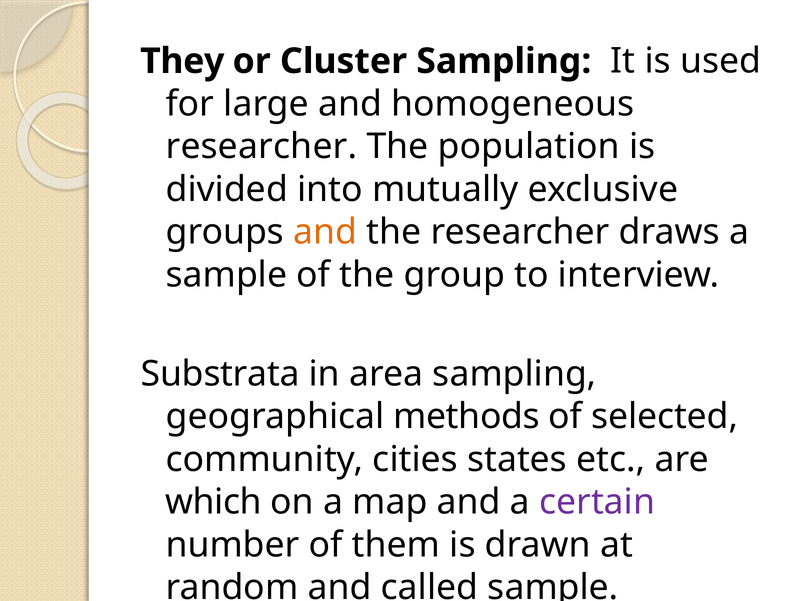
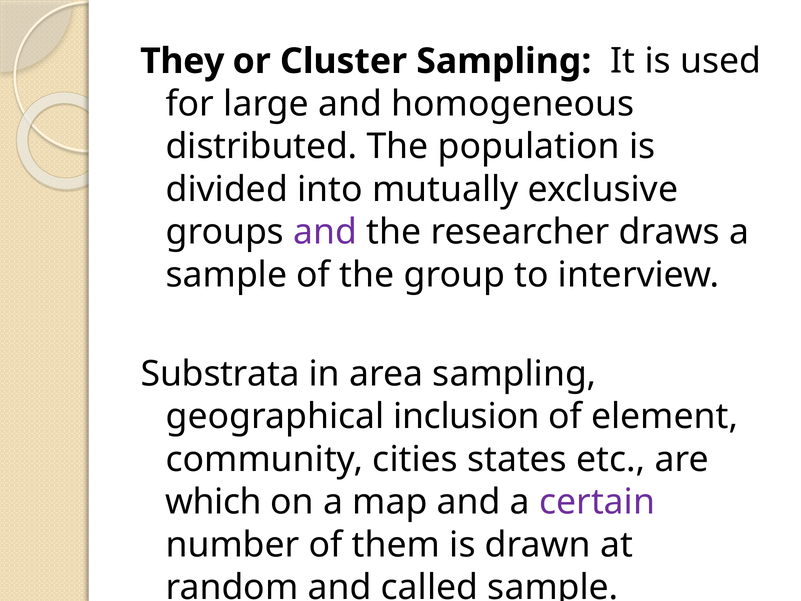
researcher: researcher -> distributed (262, 147)
and colour: orange -> purple (325, 232)
methods: methods -> inclusion (466, 416)
selected: selected -> element (665, 416)
